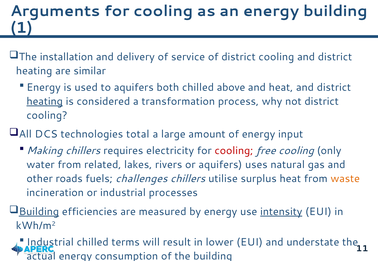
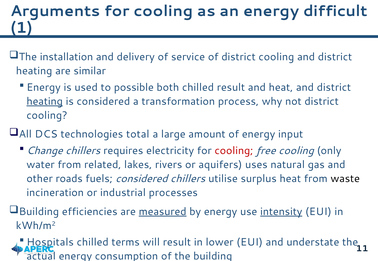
energy building: building -> difficult (335, 11)
to aquifers: aquifers -> possible (134, 87)
chilled above: above -> result (231, 87)
Making: Making -> Change (45, 151)
fuels challenges: challenges -> considered (142, 179)
waste colour: orange -> black (345, 179)
Building underline: present -> none (39, 212)
measured underline: none -> present (163, 212)
Industrial: Industrial -> Hospitals (50, 243)
